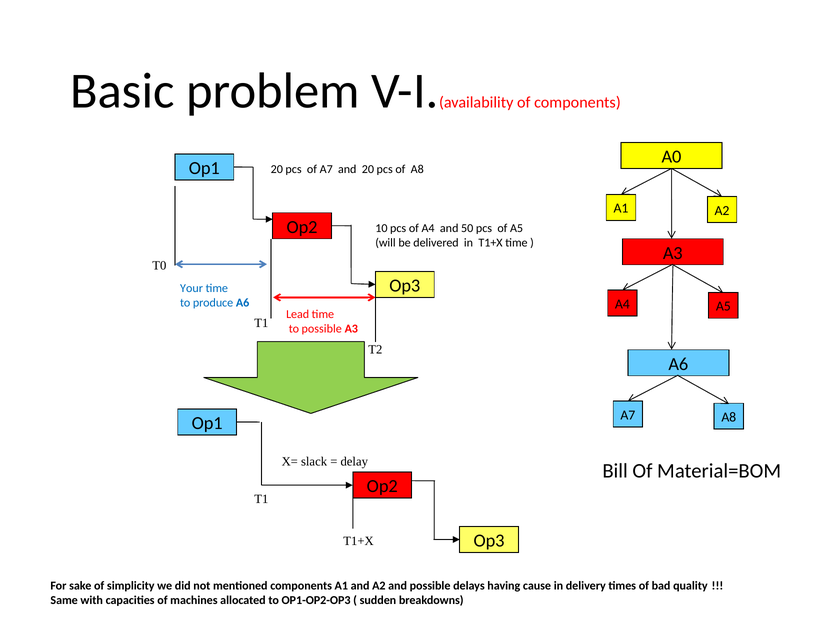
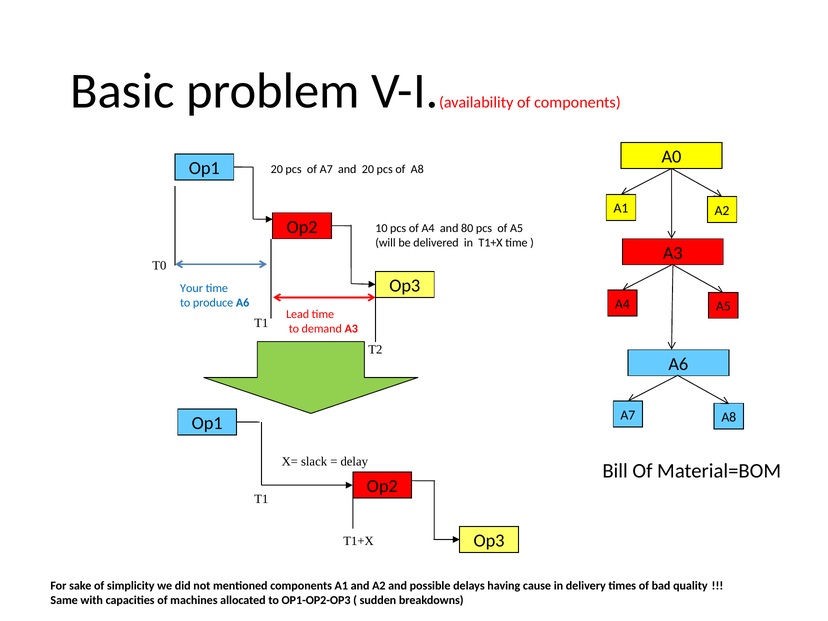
50: 50 -> 80 (467, 228)
to possible: possible -> demand (322, 329)
